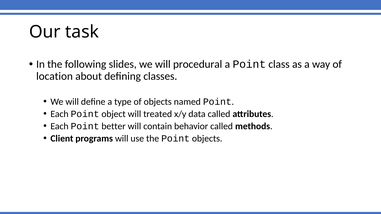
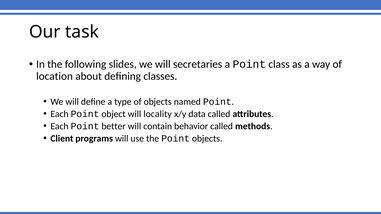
procedural: procedural -> secretaries (198, 64)
treated: treated -> locality (158, 114)
